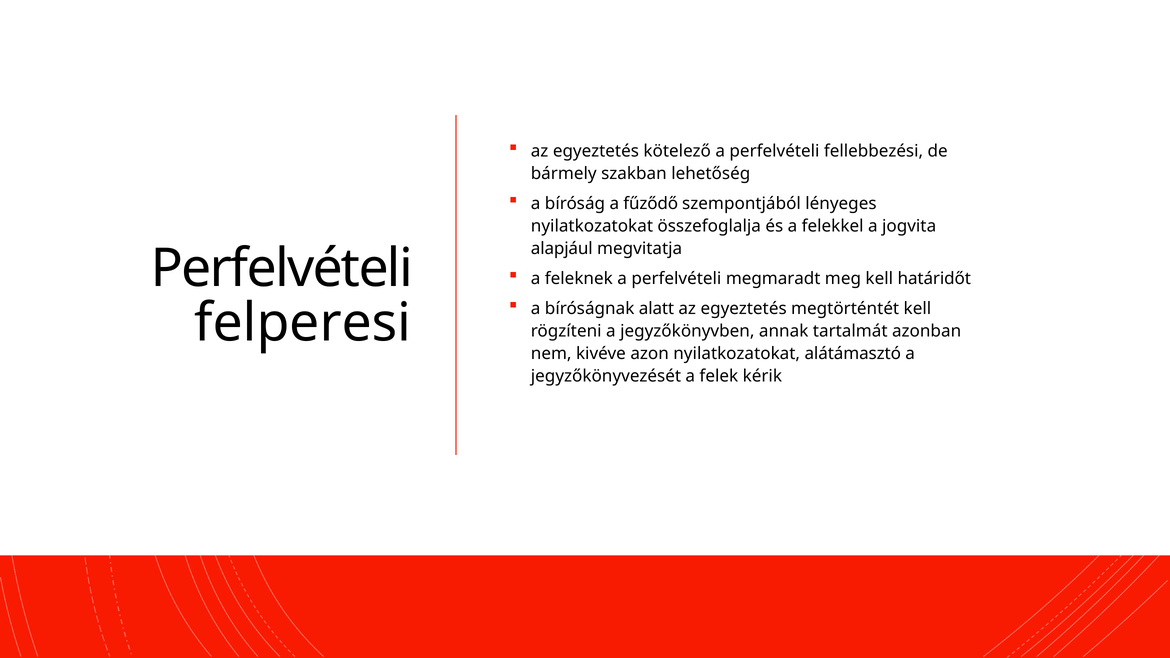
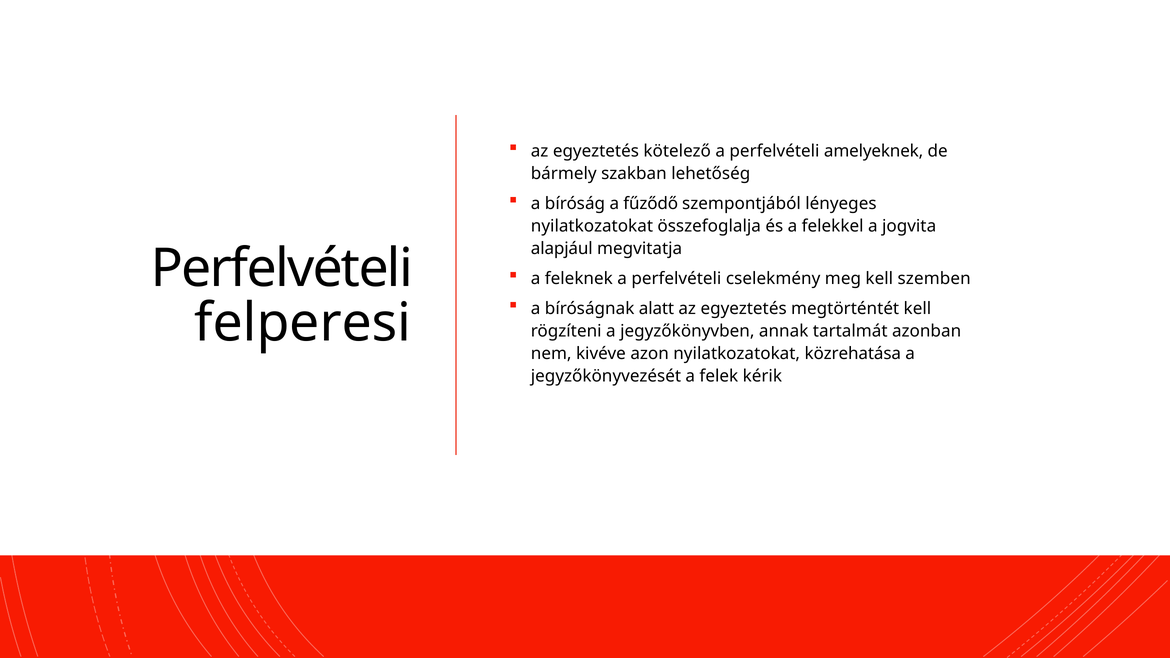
fellebbezési: fellebbezési -> amelyeknek (874, 151)
megmaradt: megmaradt -> cselekmény (773, 279)
határidőt: határidőt -> szemben (934, 279)
alátámasztó: alátámasztó -> közrehatása (853, 354)
